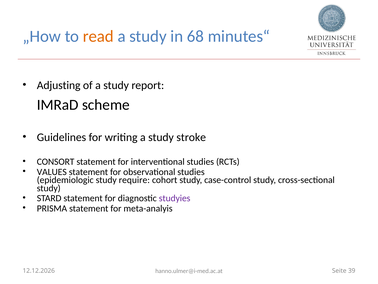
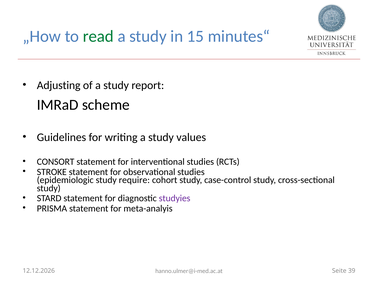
read colour: orange -> green (98, 36)
68: 68 -> 15 (195, 36)
stroke: stroke -> values (191, 137)
VALUES: VALUES -> STROKE (52, 172)
